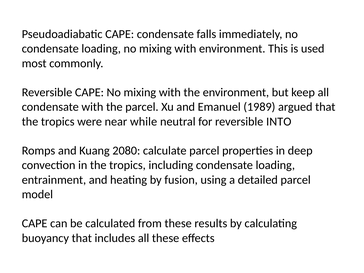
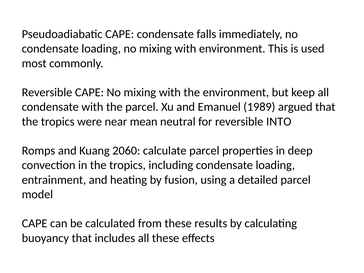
while: while -> mean (144, 122)
2080: 2080 -> 2060 (126, 151)
